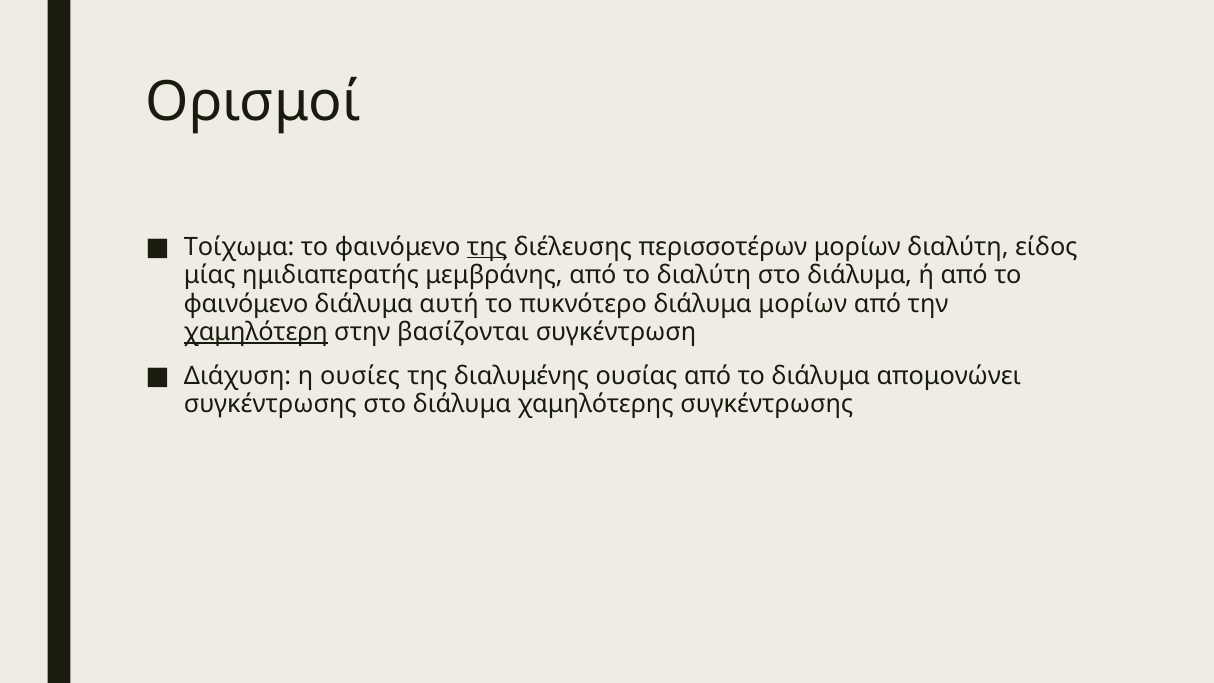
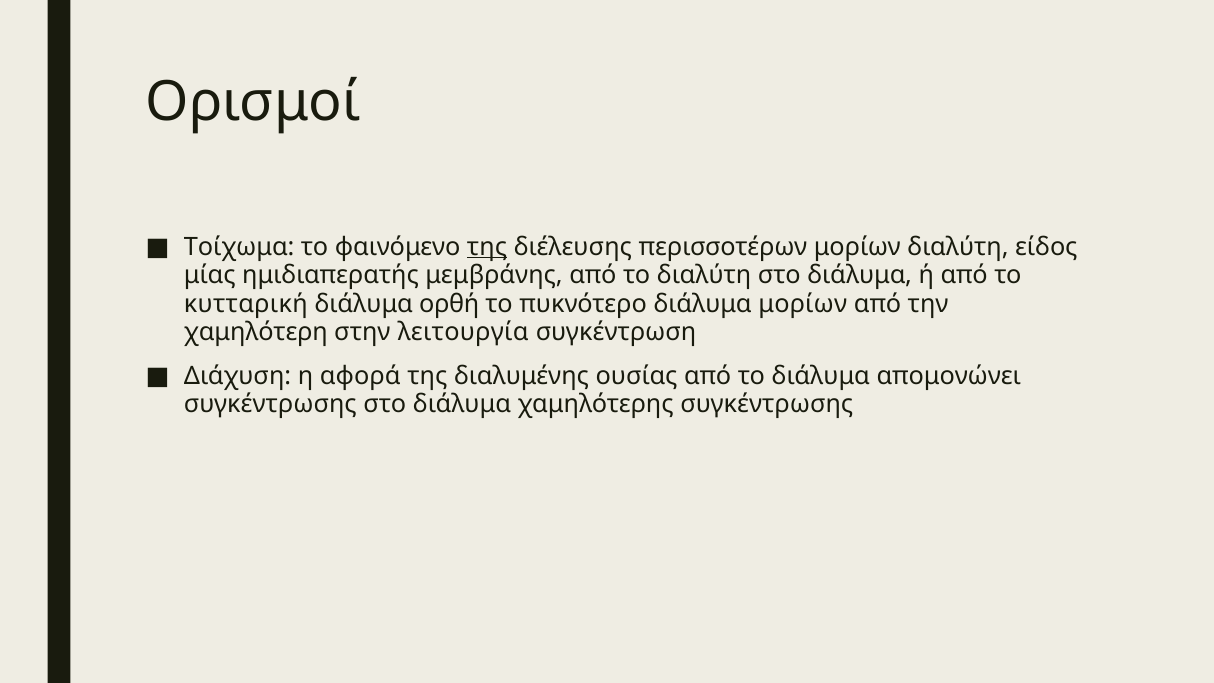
φαινόμενο: φαινόμενο -> κυτταρική (246, 304)
αυτή: αυτή -> ορθή (449, 304)
χαμηλότερη underline: present -> none (256, 332)
βασίζονται: βασίζονται -> λειτουργία (463, 332)
ουσίες: ουσίες -> αφορά (360, 376)
